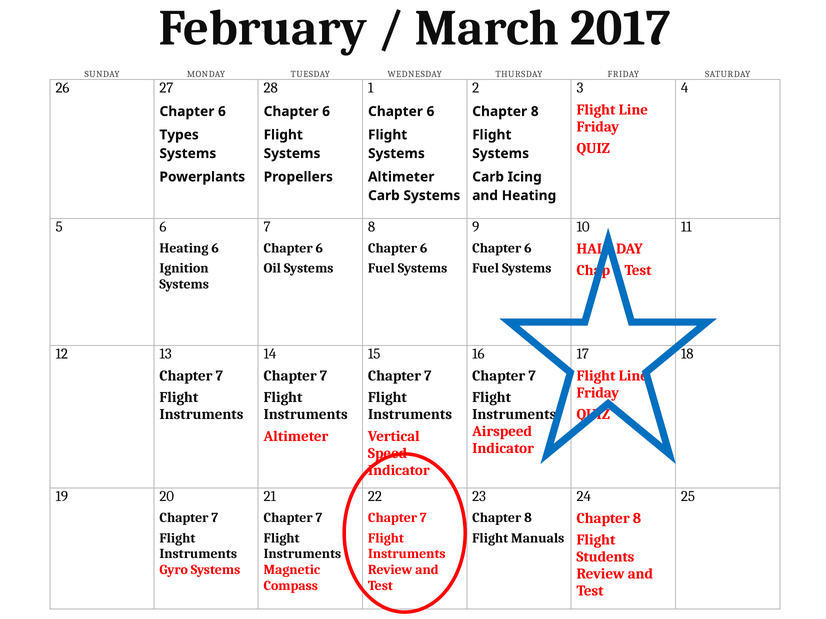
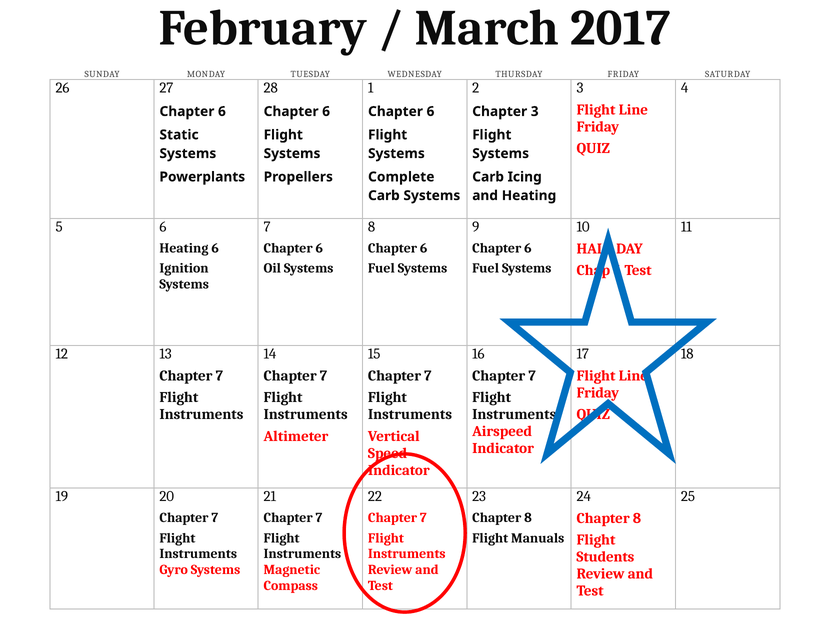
8: 8 -> 3 (535, 112)
Types: Types -> Static (179, 135)
Altimeter: Altimeter -> Complete (401, 177)
